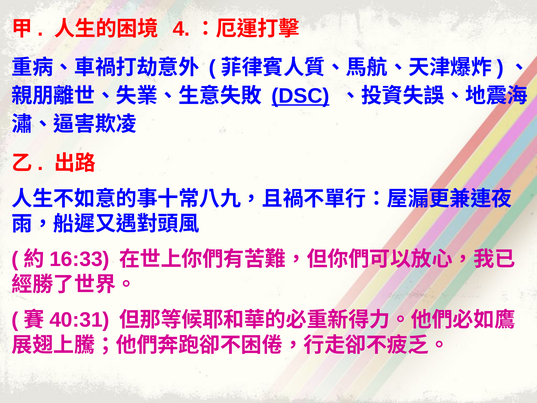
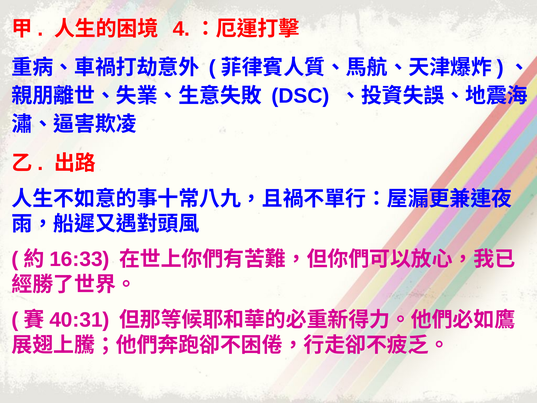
DSC underline: present -> none (300, 96)
